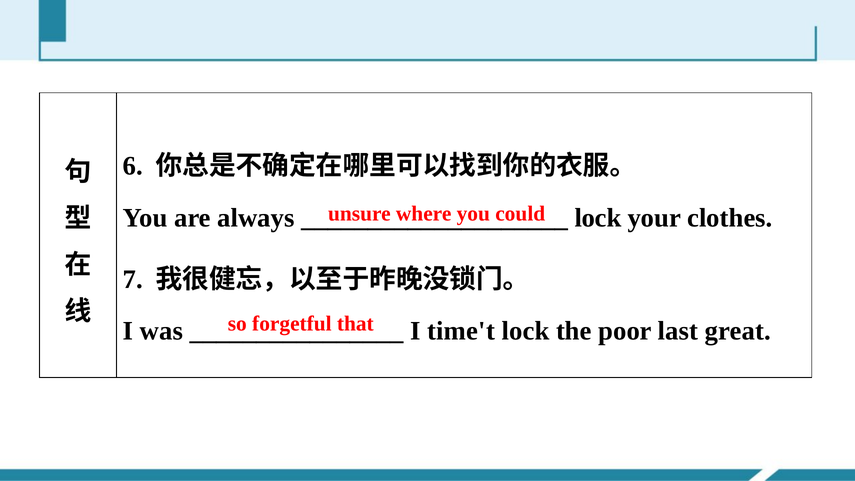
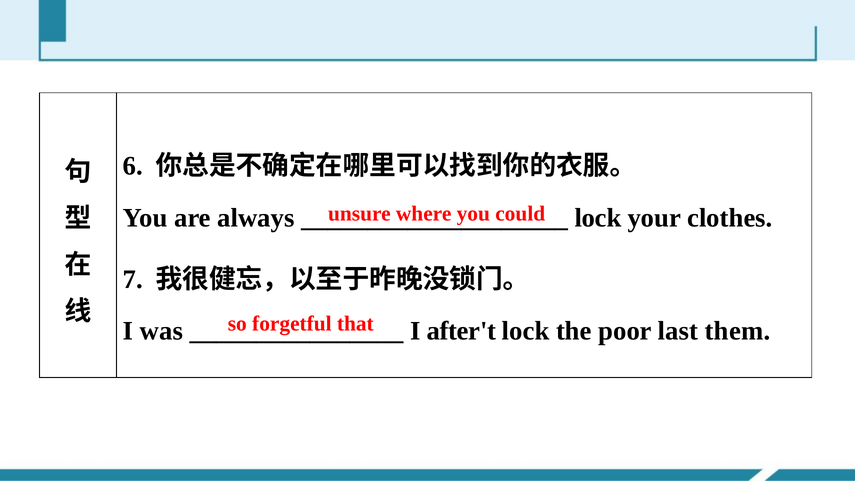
time't: time't -> after't (461, 331)
great: great -> them (738, 331)
